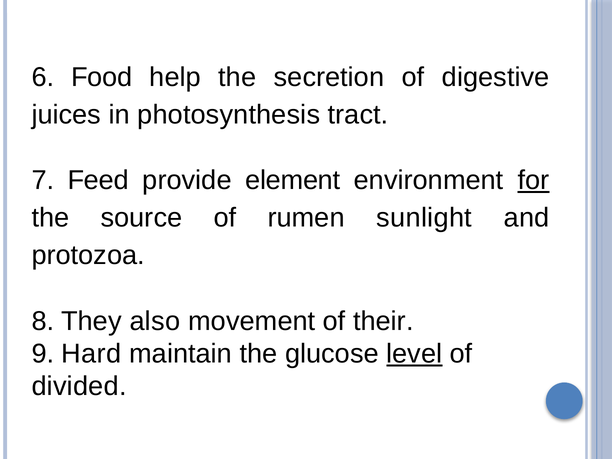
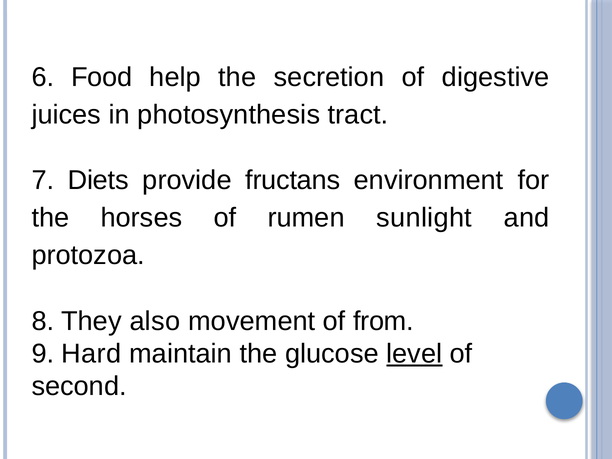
Feed: Feed -> Diets (98, 180)
element: element -> fructans (293, 180)
for underline: present -> none (534, 180)
source: source -> horses (141, 218)
their: their -> from (383, 321)
divided: divided -> second (79, 386)
